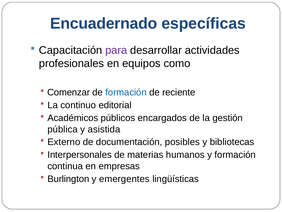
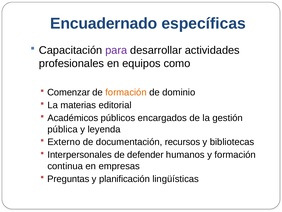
formación colour: blue -> orange (126, 92)
reciente: reciente -> dominio (179, 92)
continuo: continuo -> materias (78, 105)
asistida: asistida -> leyenda (104, 129)
posibles: posibles -> recursos (183, 142)
materias: materias -> defender (145, 154)
Burlington: Burlington -> Preguntas (68, 178)
emergentes: emergentes -> planificación (124, 178)
